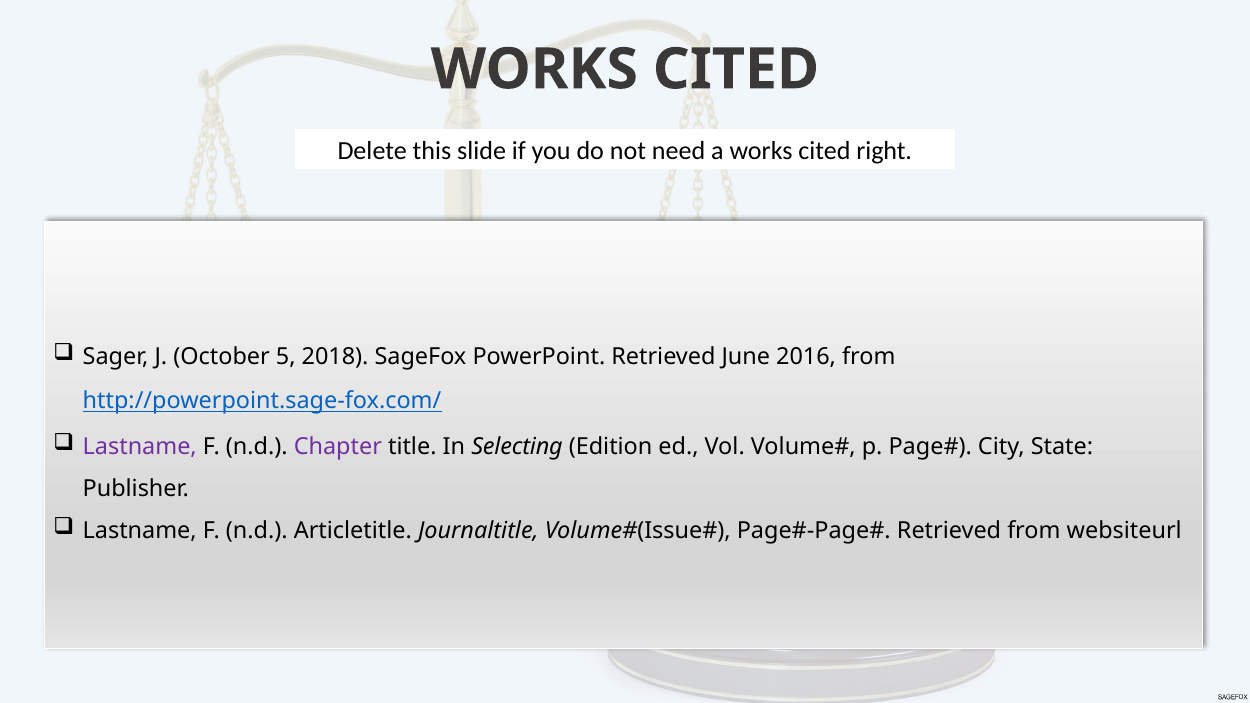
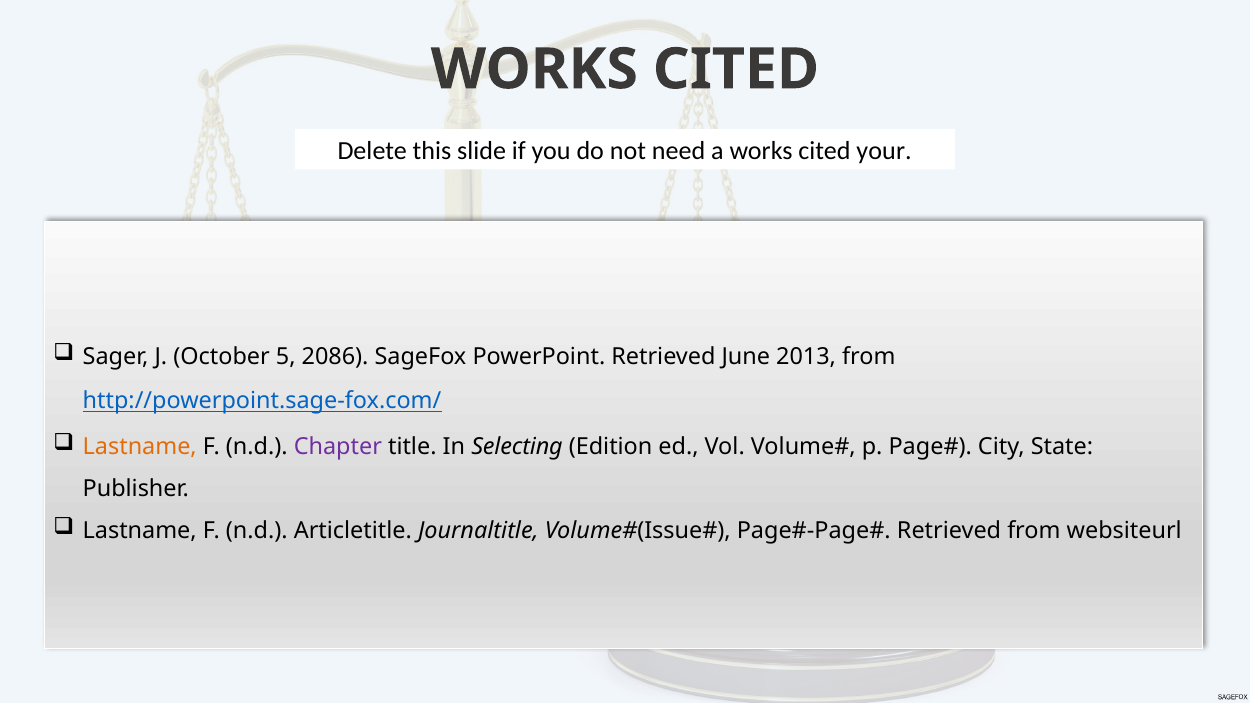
right: right -> your (884, 151)
2018: 2018 -> 2086 (335, 357)
2016: 2016 -> 2013 (806, 357)
Lastname colour: purple -> orange (140, 447)
